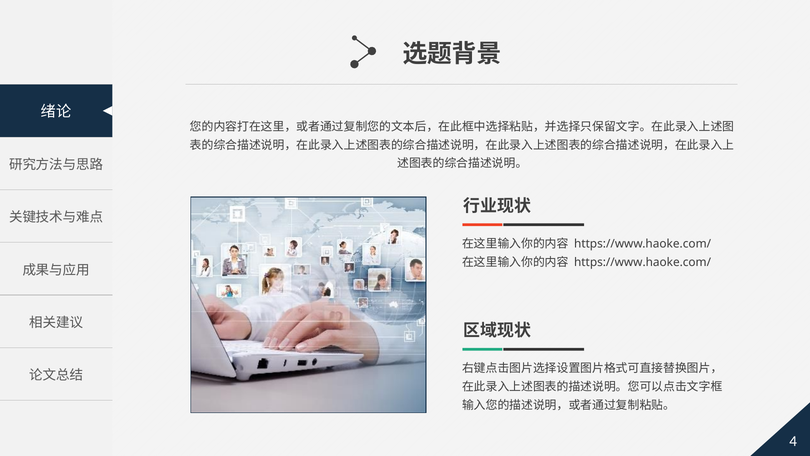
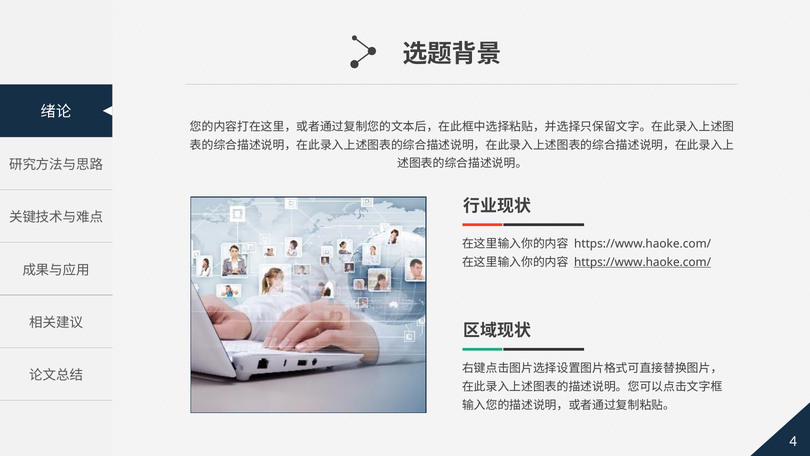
https://www.haoke.com/ underline: none -> present (643, 262)
